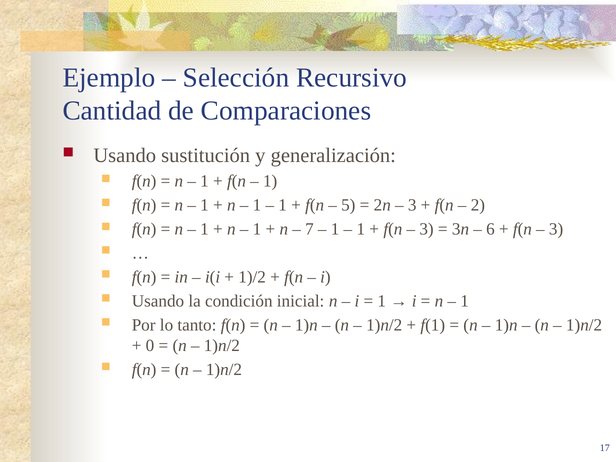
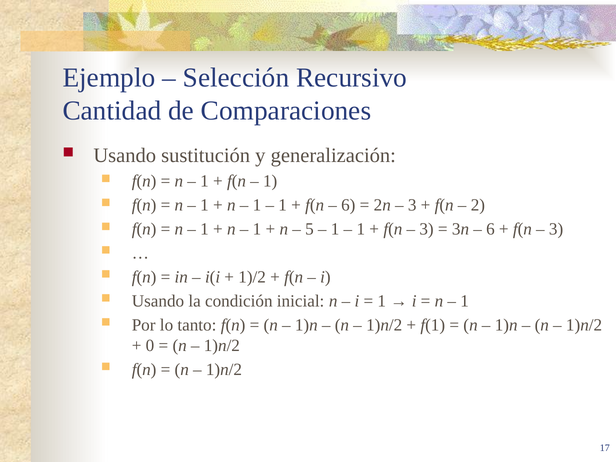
5: 5 -> 6 (348, 205)
7: 7 -> 5 (309, 229)
